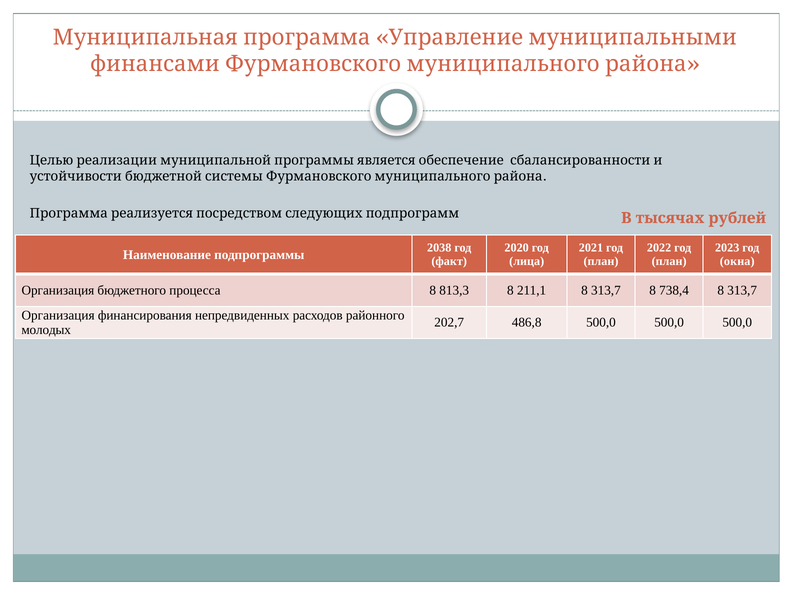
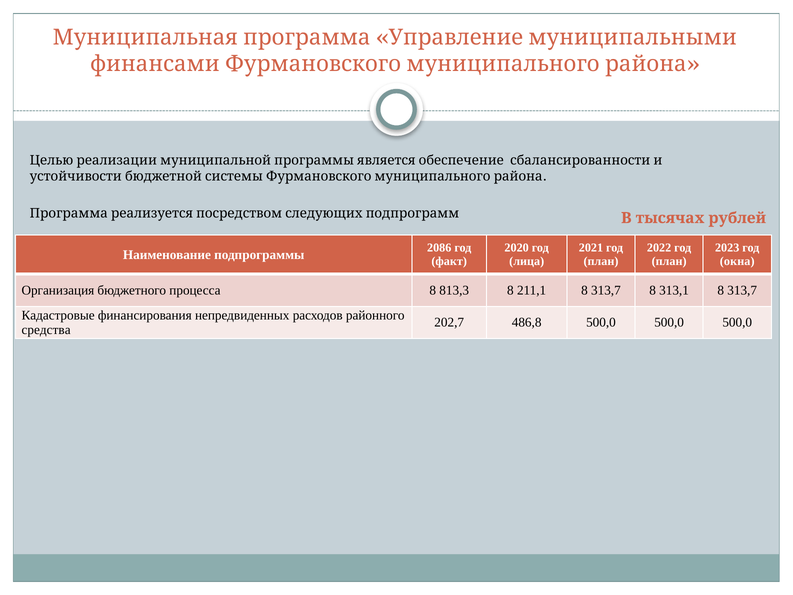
2038: 2038 -> 2086 (439, 248)
738,4: 738,4 -> 313,1 (674, 290)
Организация: Организация -> Кадастровые (58, 315)
молодых: молодых -> средства (46, 330)
